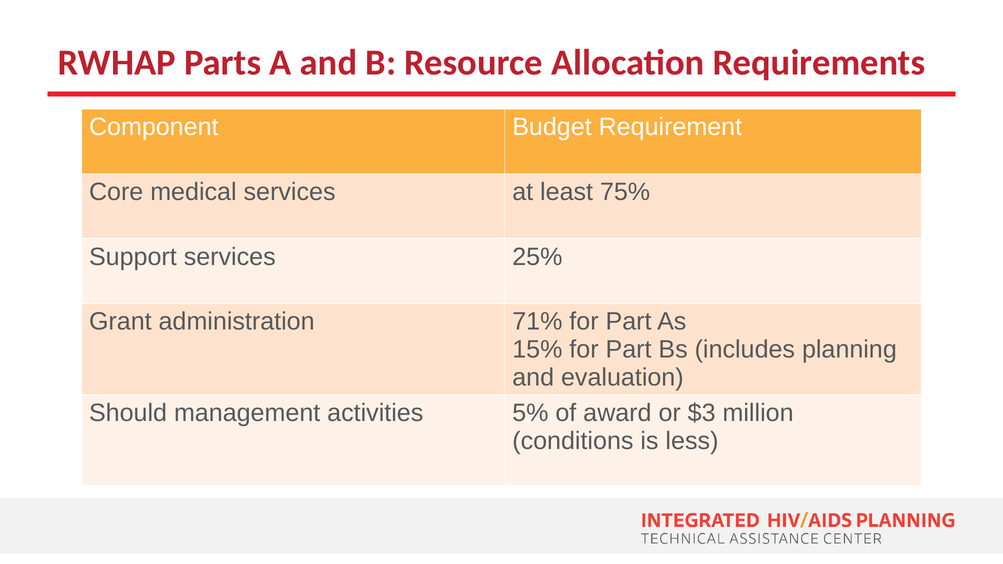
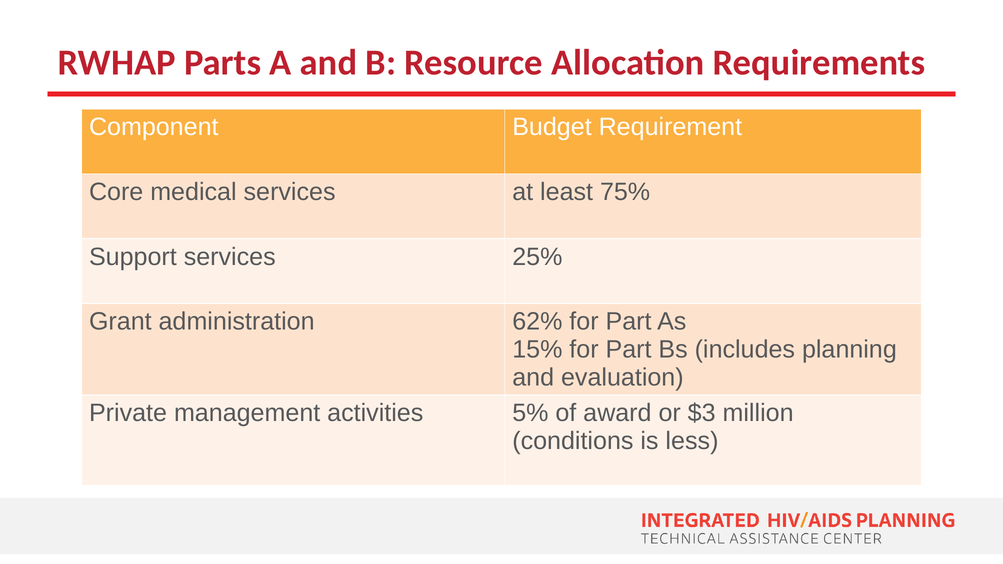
71%: 71% -> 62% (537, 322)
Should: Should -> Private (128, 413)
